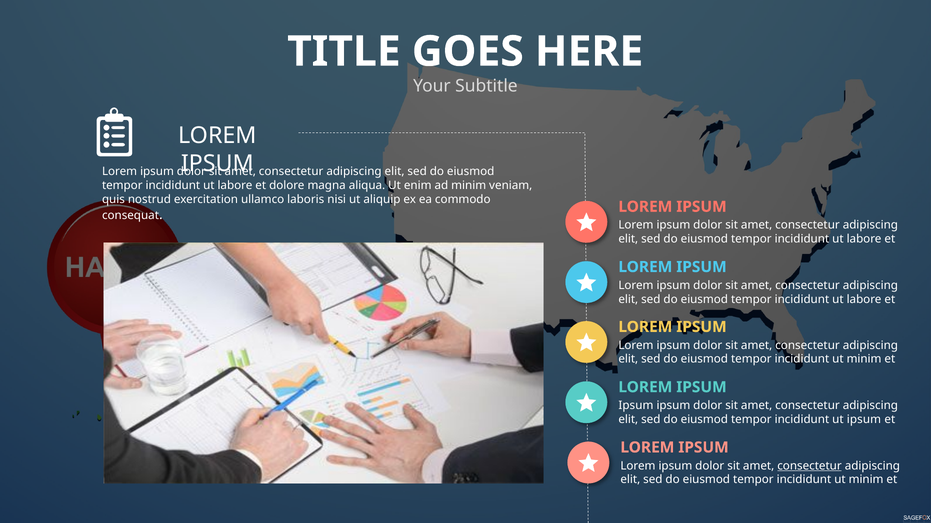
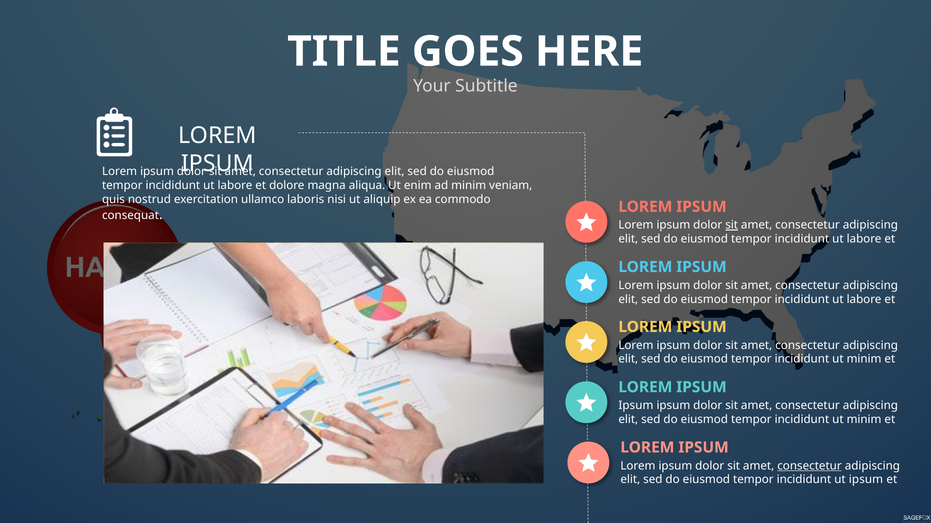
sit underline: none -> present (732, 225)
ipsum: ipsum -> minim (864, 420)
minim: minim -> ipsum (866, 480)
